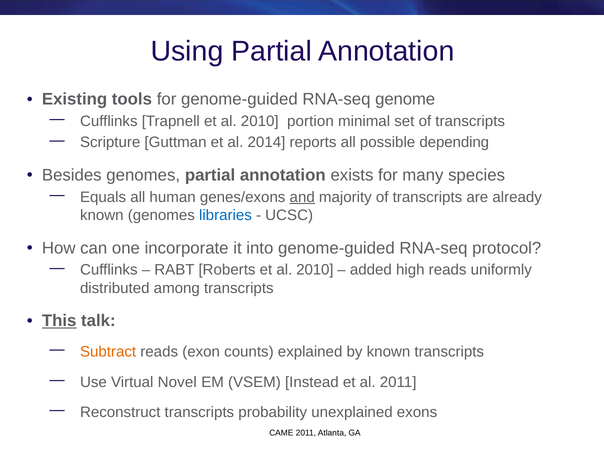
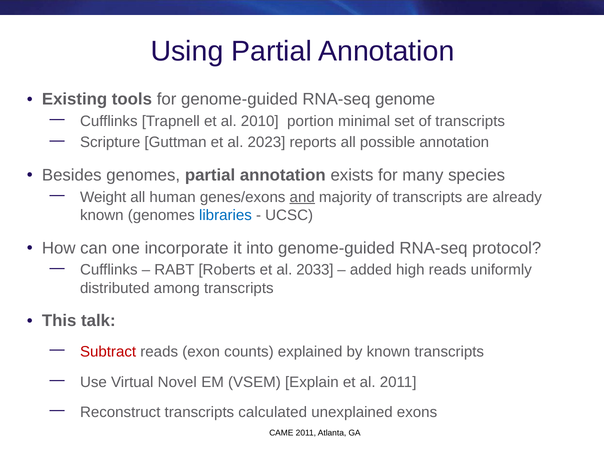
2014: 2014 -> 2023 (266, 142)
possible depending: depending -> annotation (454, 142)
Equals: Equals -> Weight (103, 197)
Roberts et al 2010: 2010 -> 2033 (315, 270)
This underline: present -> none (59, 321)
Subtract colour: orange -> red (108, 352)
Instead: Instead -> Explain (312, 382)
probability: probability -> calculated (273, 412)
